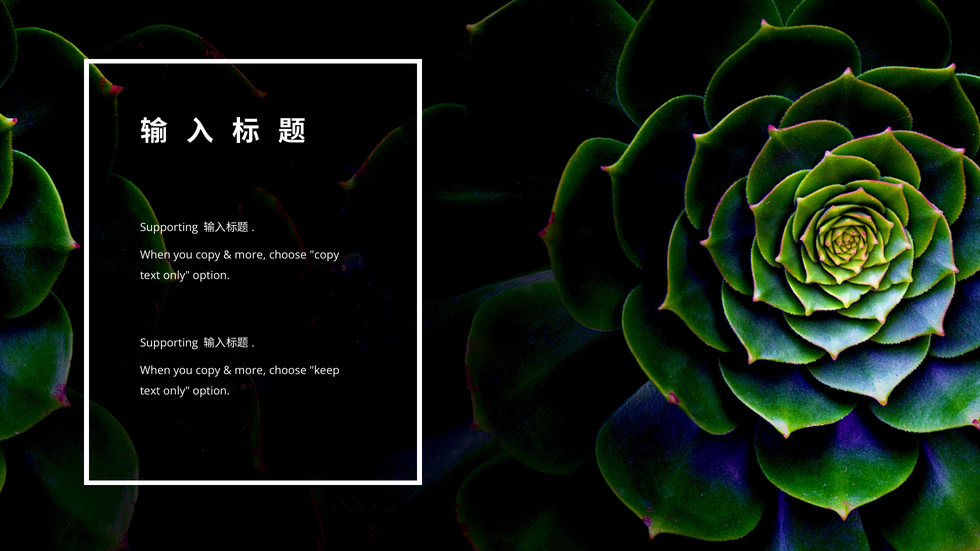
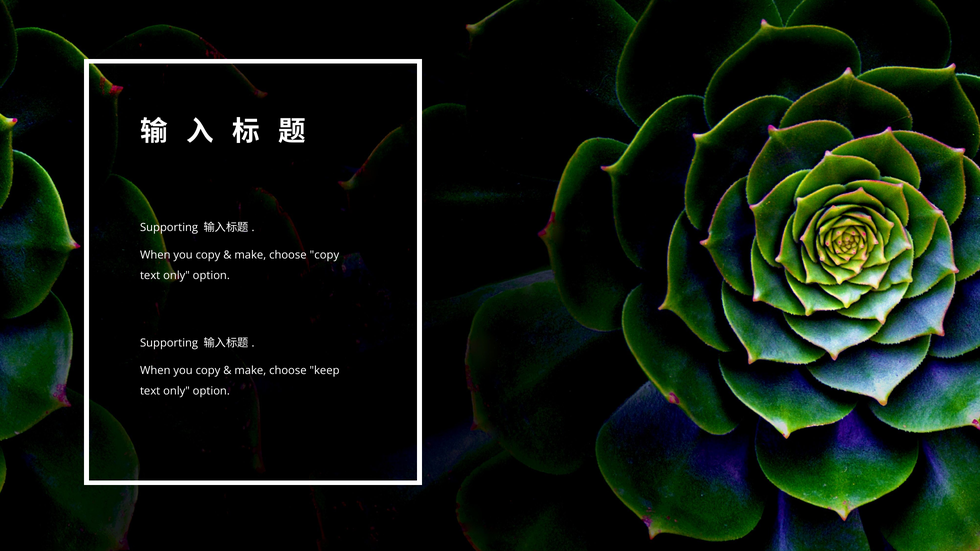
more: more -> make (250, 255)
more: more -> make (250, 371)
